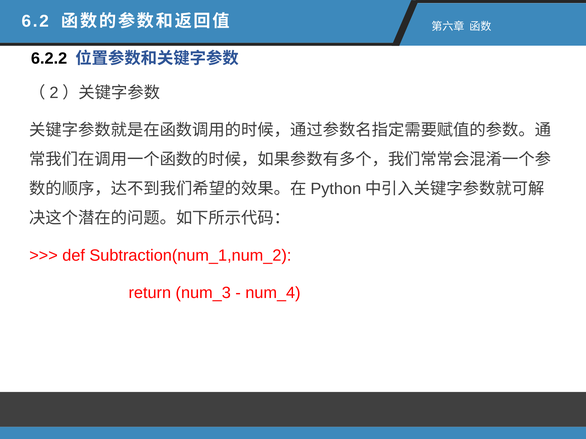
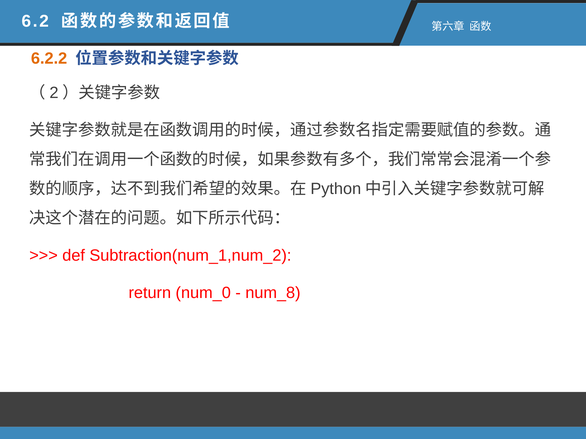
6.2.2 colour: black -> orange (49, 58)
num_3: num_3 -> num_0 (203, 293)
num_4: num_4 -> num_8 (273, 293)
